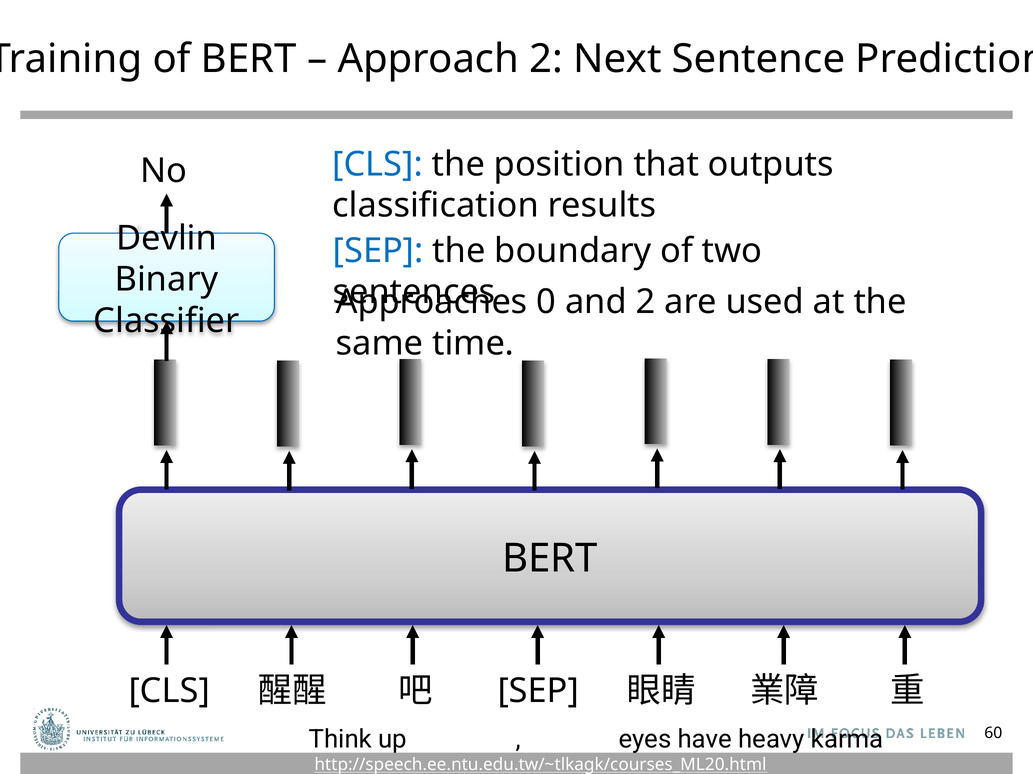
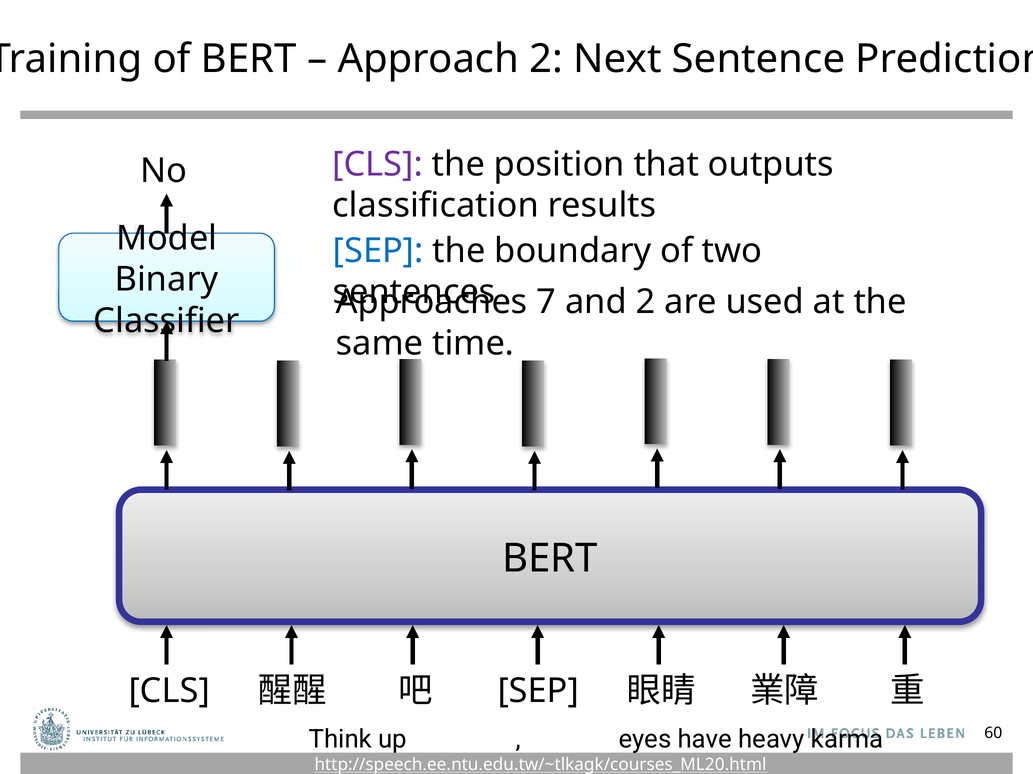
CLS colour: blue -> purple (378, 164)
Devlin: Devlin -> Model (167, 239)
0: 0 -> 7 (546, 302)
